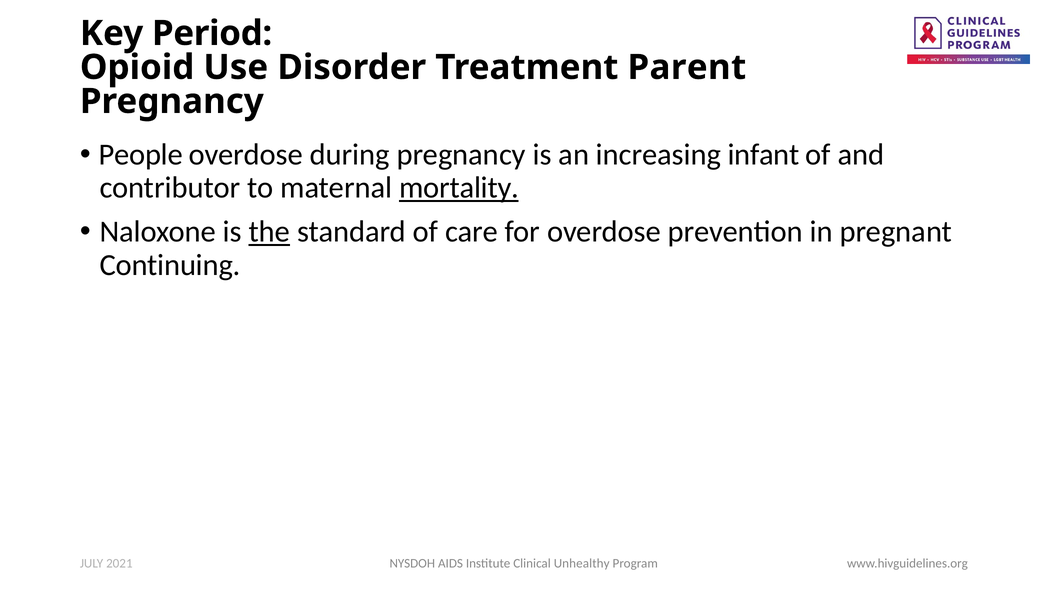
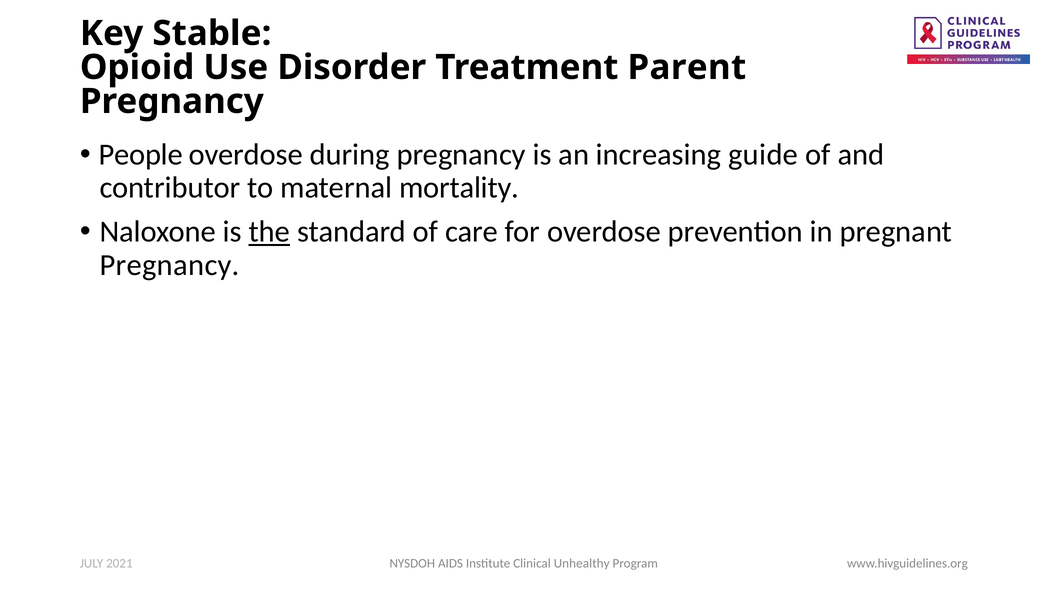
Period: Period -> Stable (212, 33)
infant: infant -> guide (763, 155)
mortality underline: present -> none (459, 188)
Continuing: Continuing -> Pregnancy (170, 265)
